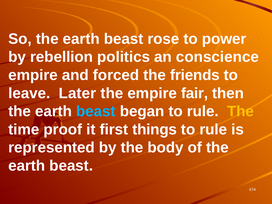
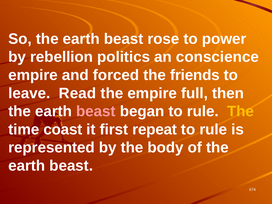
Later: Later -> Read (77, 93)
fair: fair -> full (194, 93)
beast colour: light blue -> pink (96, 111)
proof: proof -> coast (63, 129)
things: things -> repeat (155, 129)
